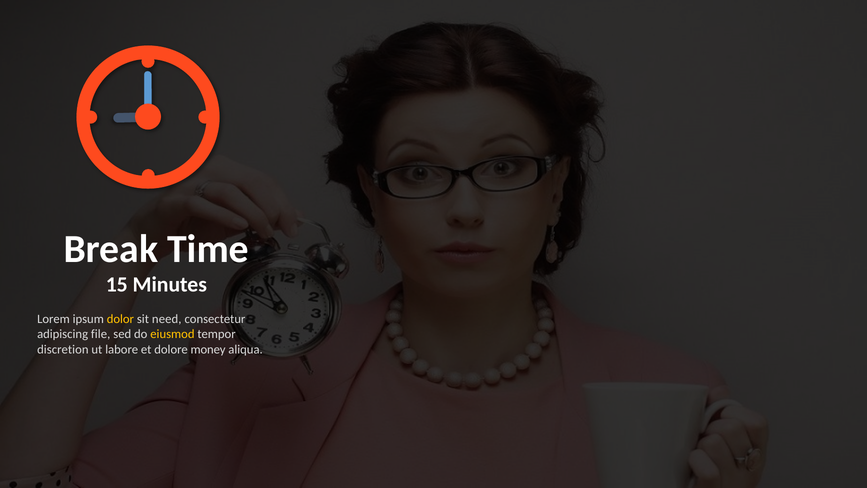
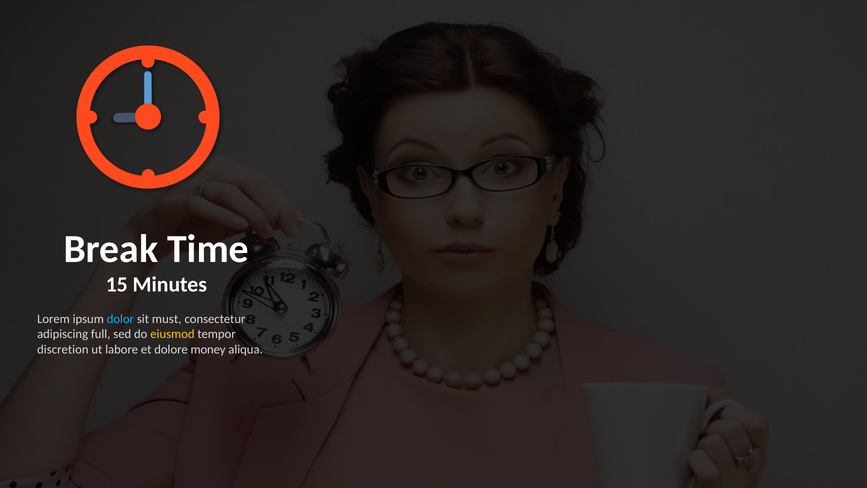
dolor colour: yellow -> light blue (120, 319)
need: need -> must (167, 319)
file: file -> full (101, 334)
